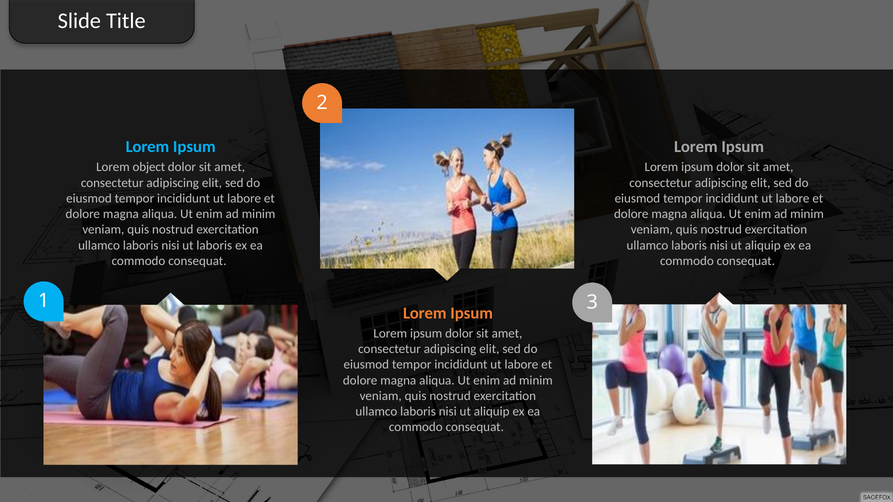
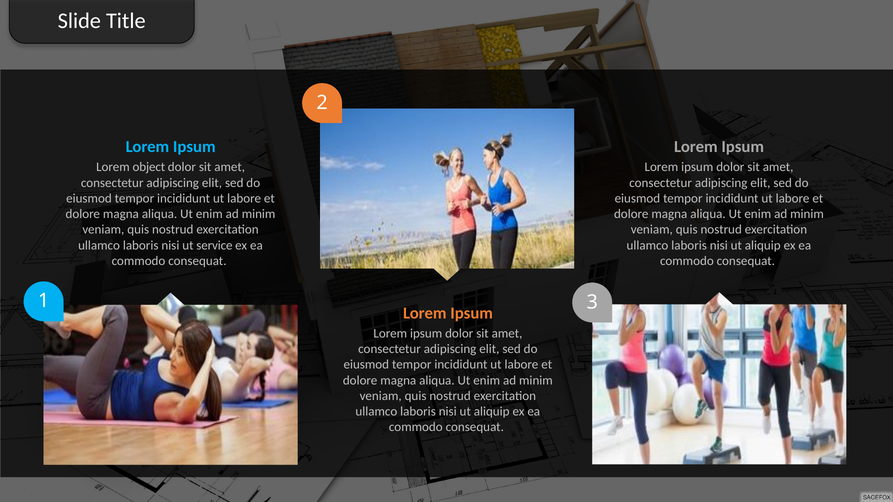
ut laboris: laboris -> service (214, 245)
